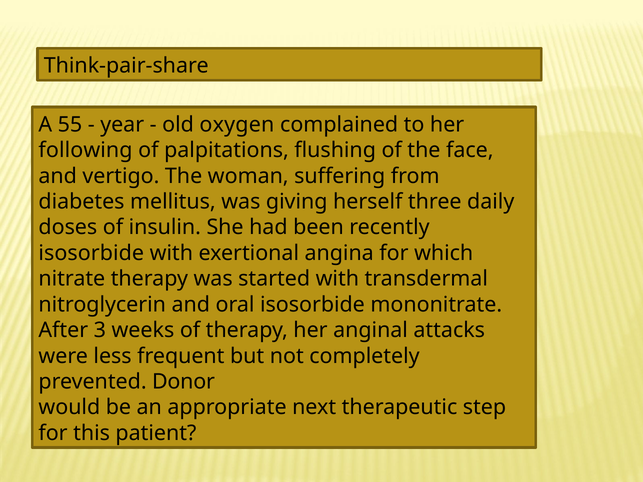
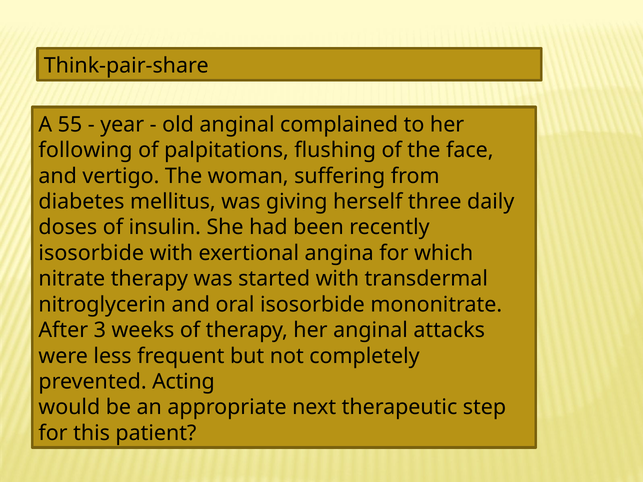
old oxygen: oxygen -> anginal (237, 125)
Donor: Donor -> Acting (183, 382)
